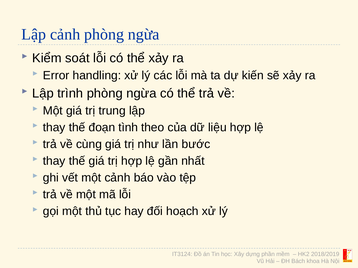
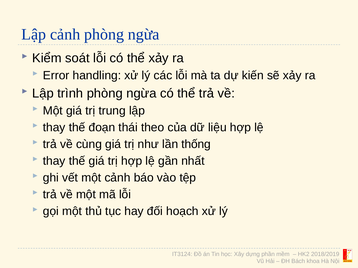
tình: tình -> thái (128, 128)
bước: bước -> thống (196, 144)
